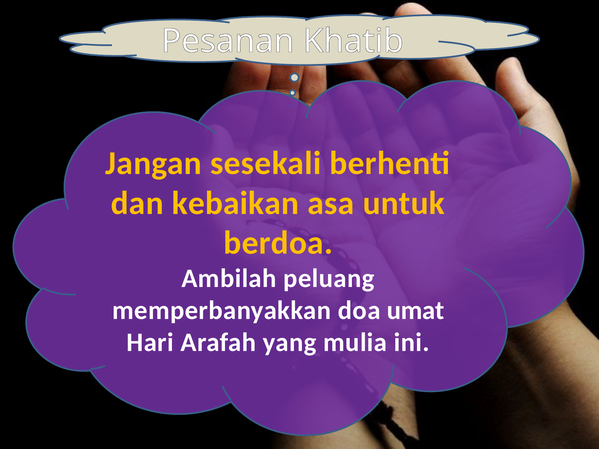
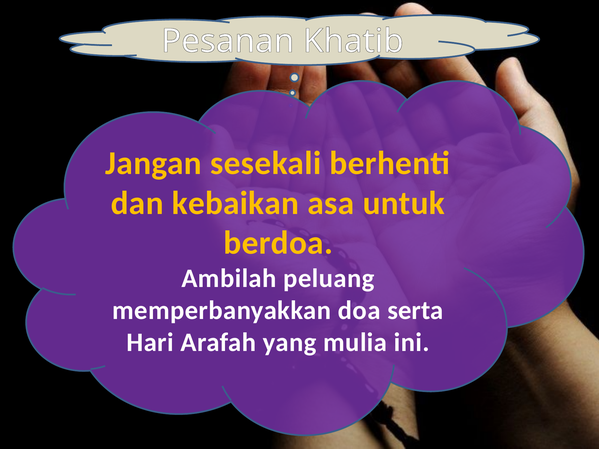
umat: umat -> serta (415, 311)
